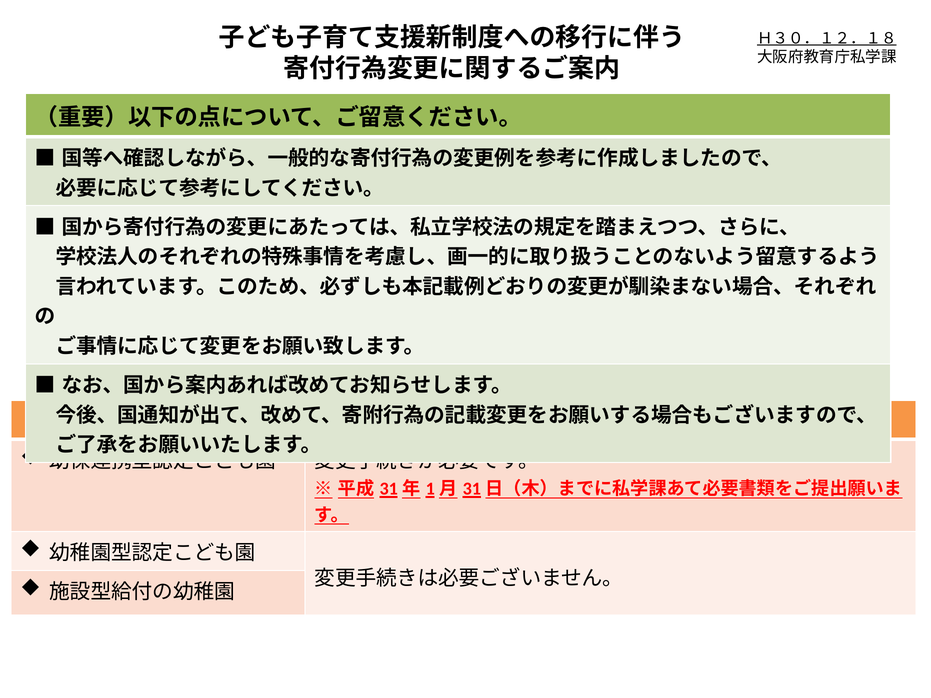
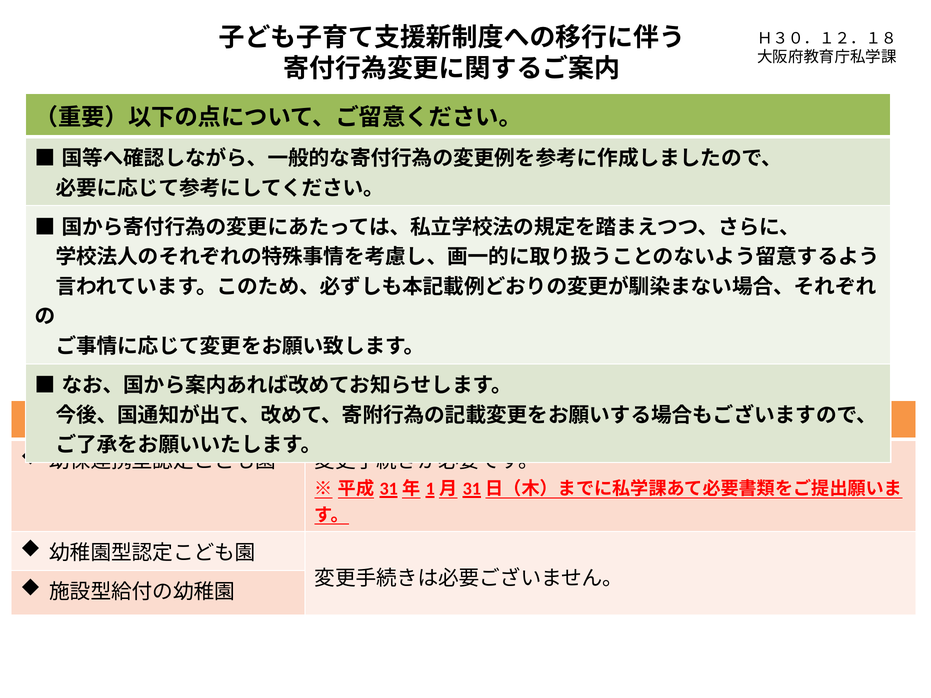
Ｈ３０．１２．１８ underline: present -> none (827, 38)
